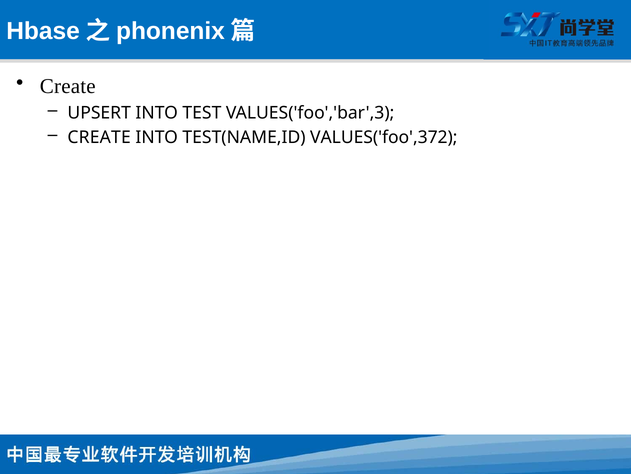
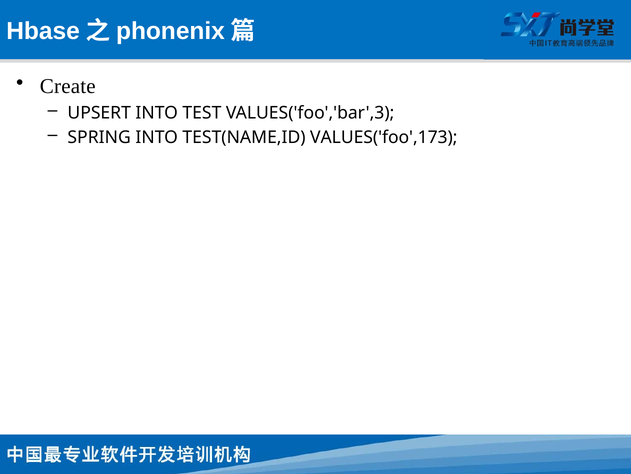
CREATE: CREATE -> SPRING (99, 137)
VALUES('foo',372: VALUES('foo',372 -> VALUES('foo',173 (384, 137)
